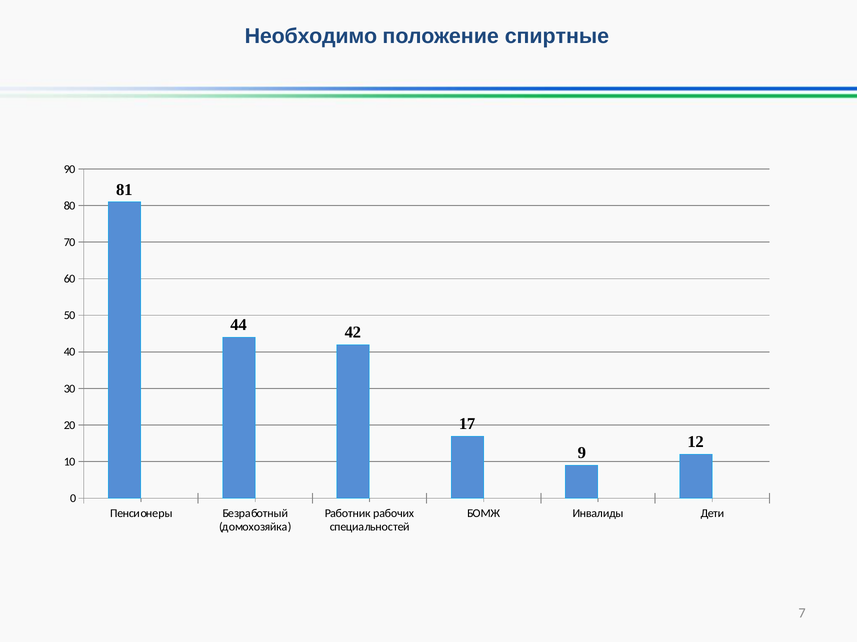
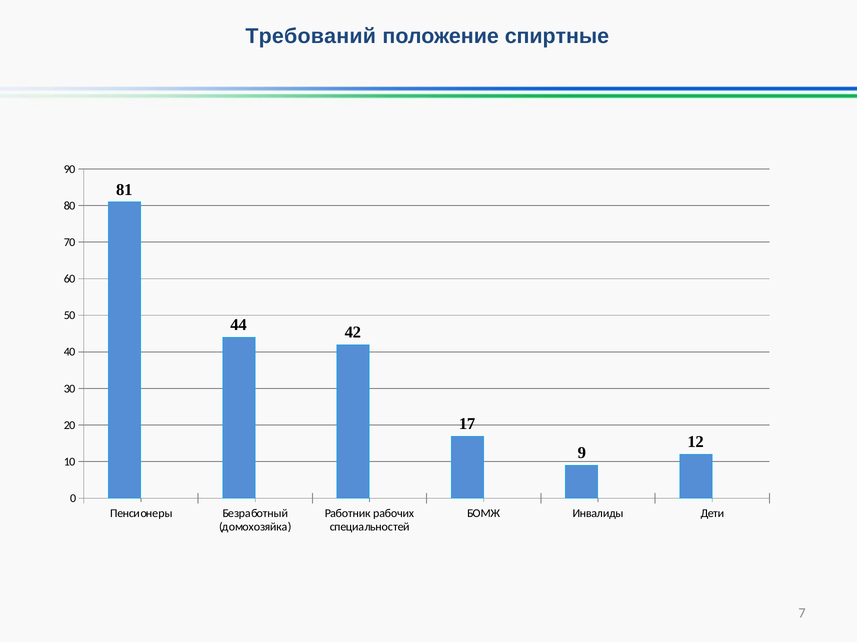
Необходимо: Необходимо -> Требований (311, 36)
